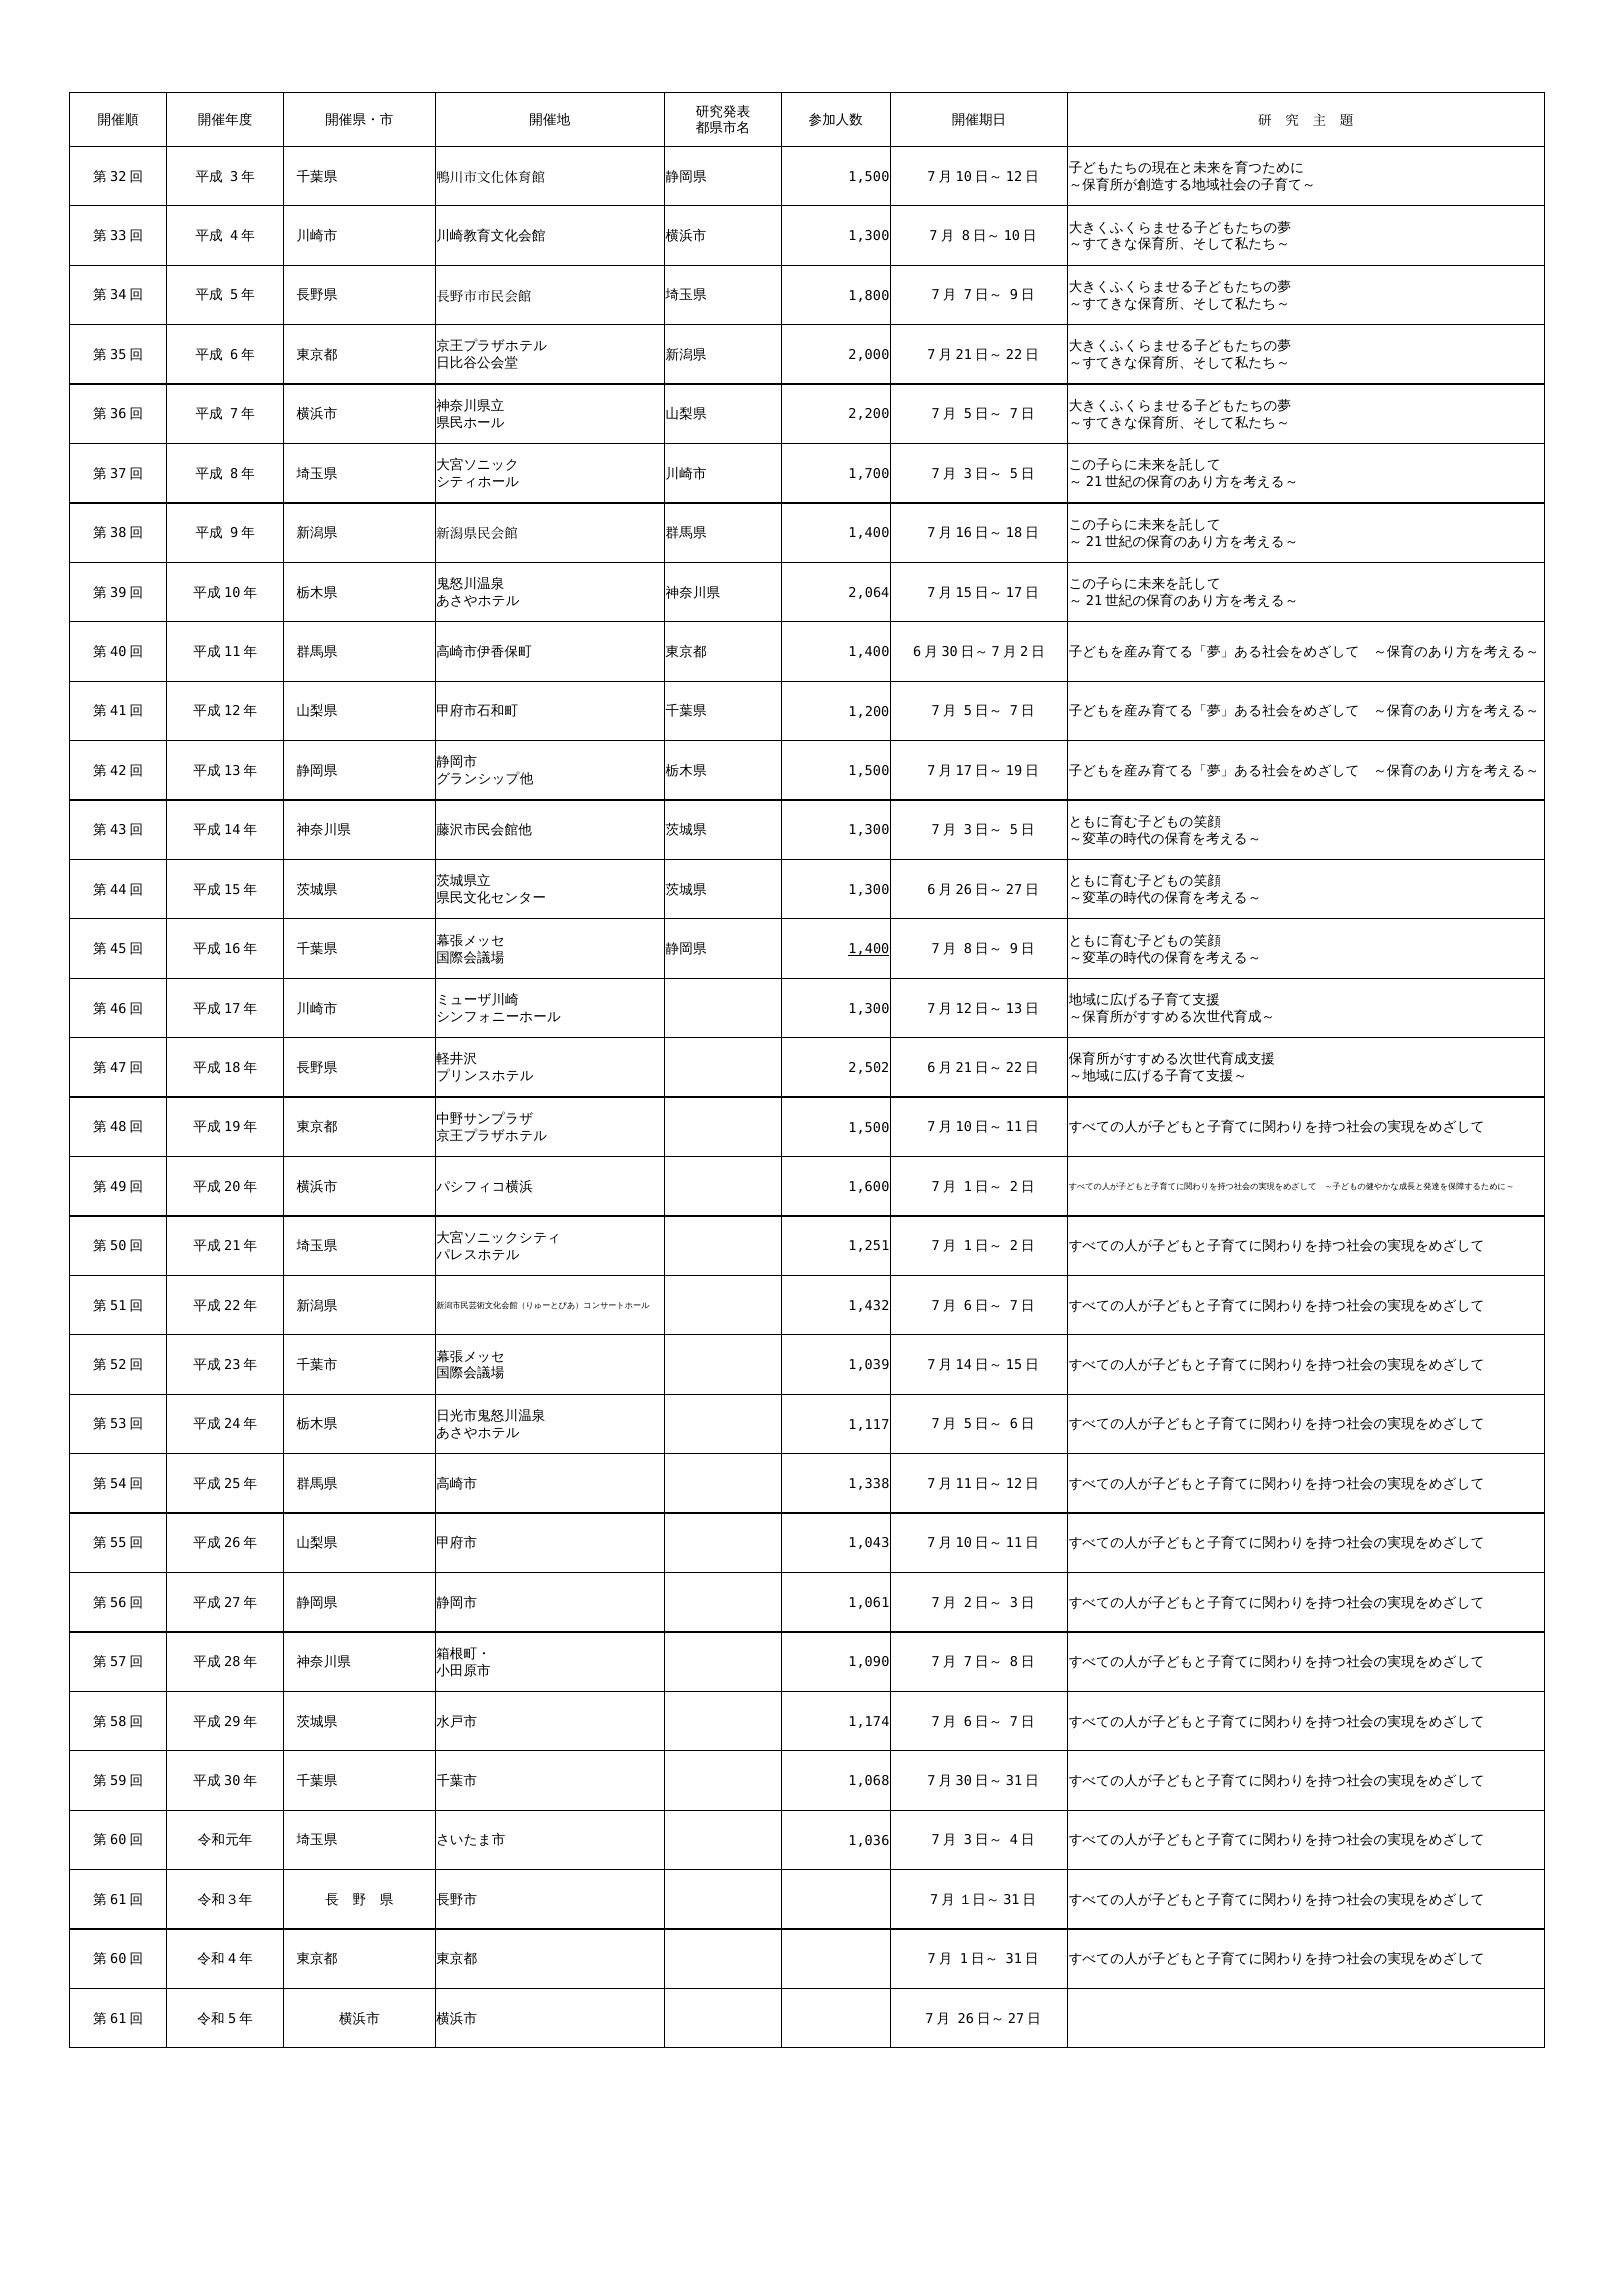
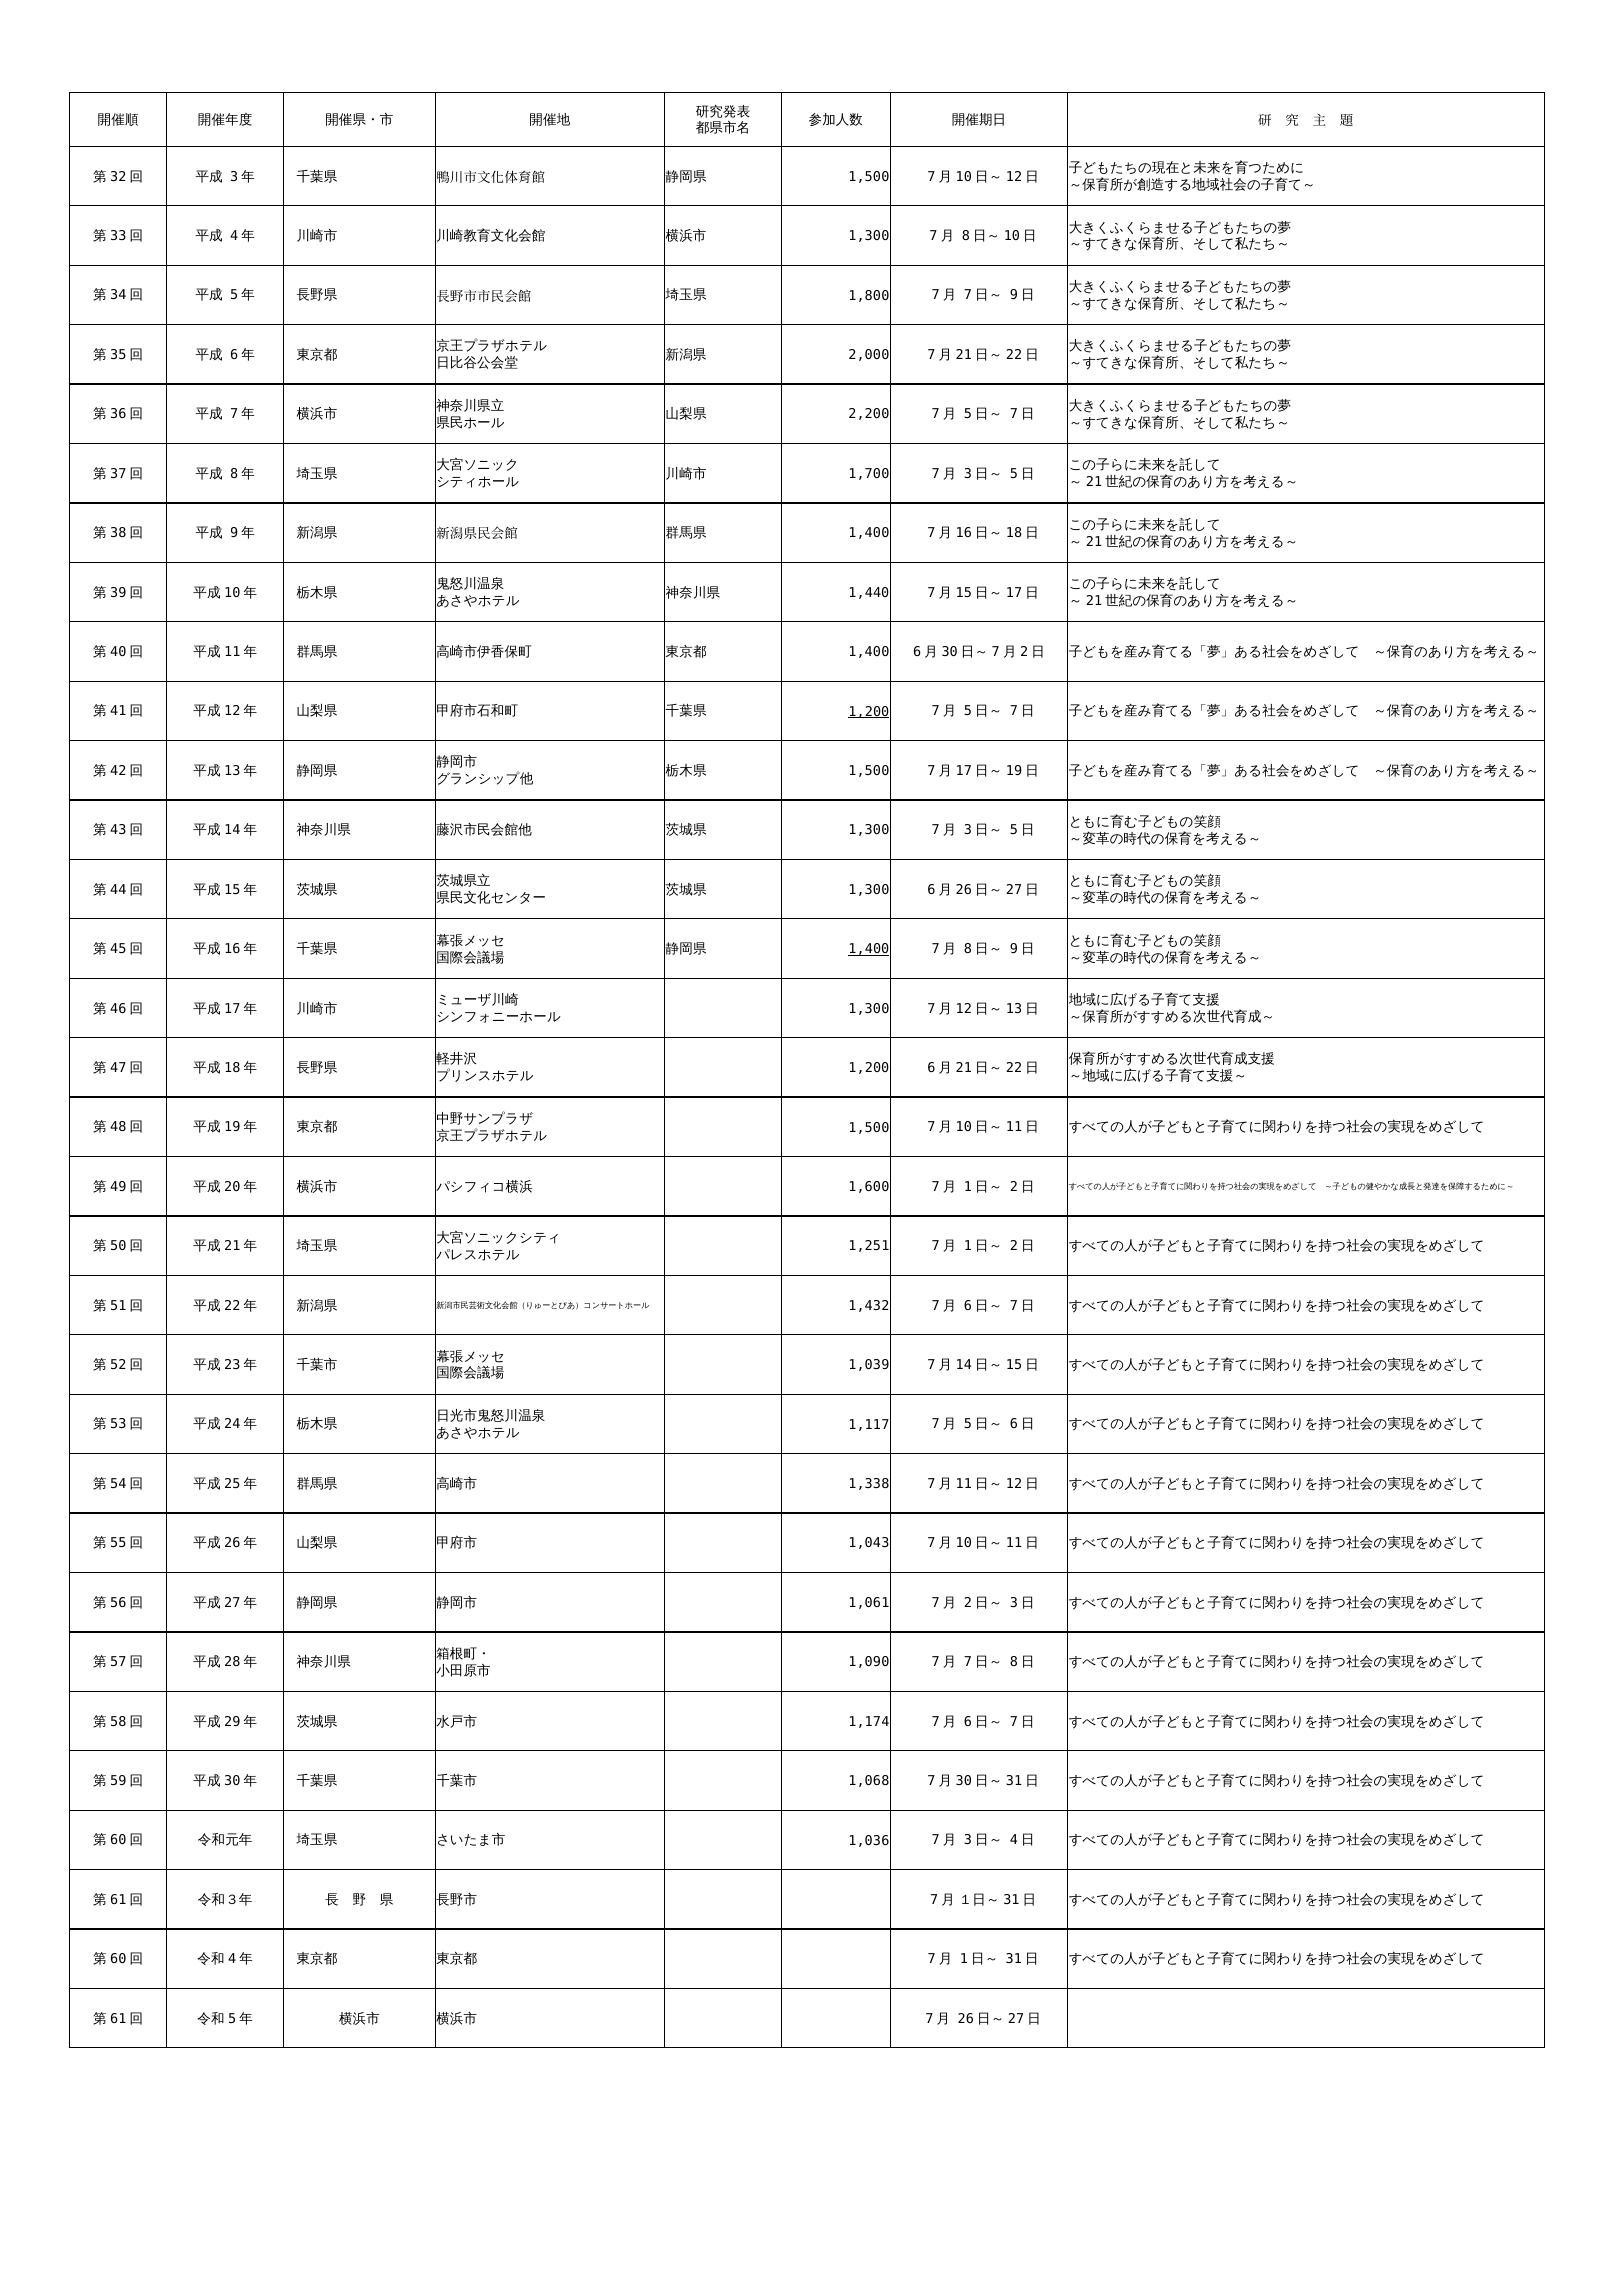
2,064: 2,064 -> 1,440 (869, 593)
1,200 underline: none -> present (869, 711)
2,502: 2,502 -> 1,200 (869, 1068)
